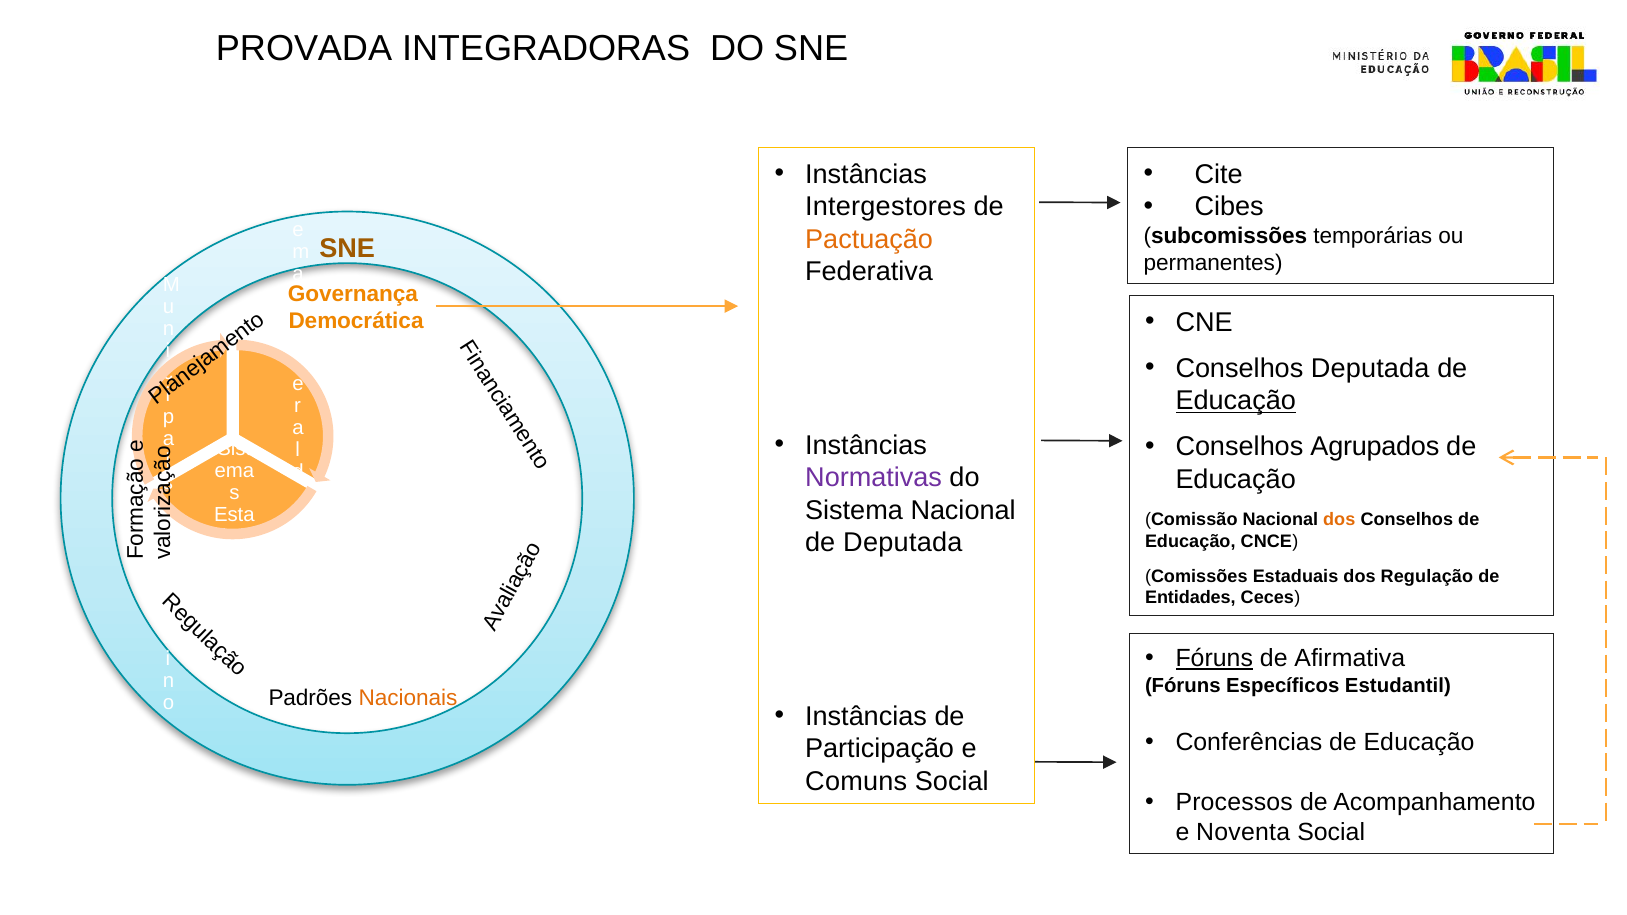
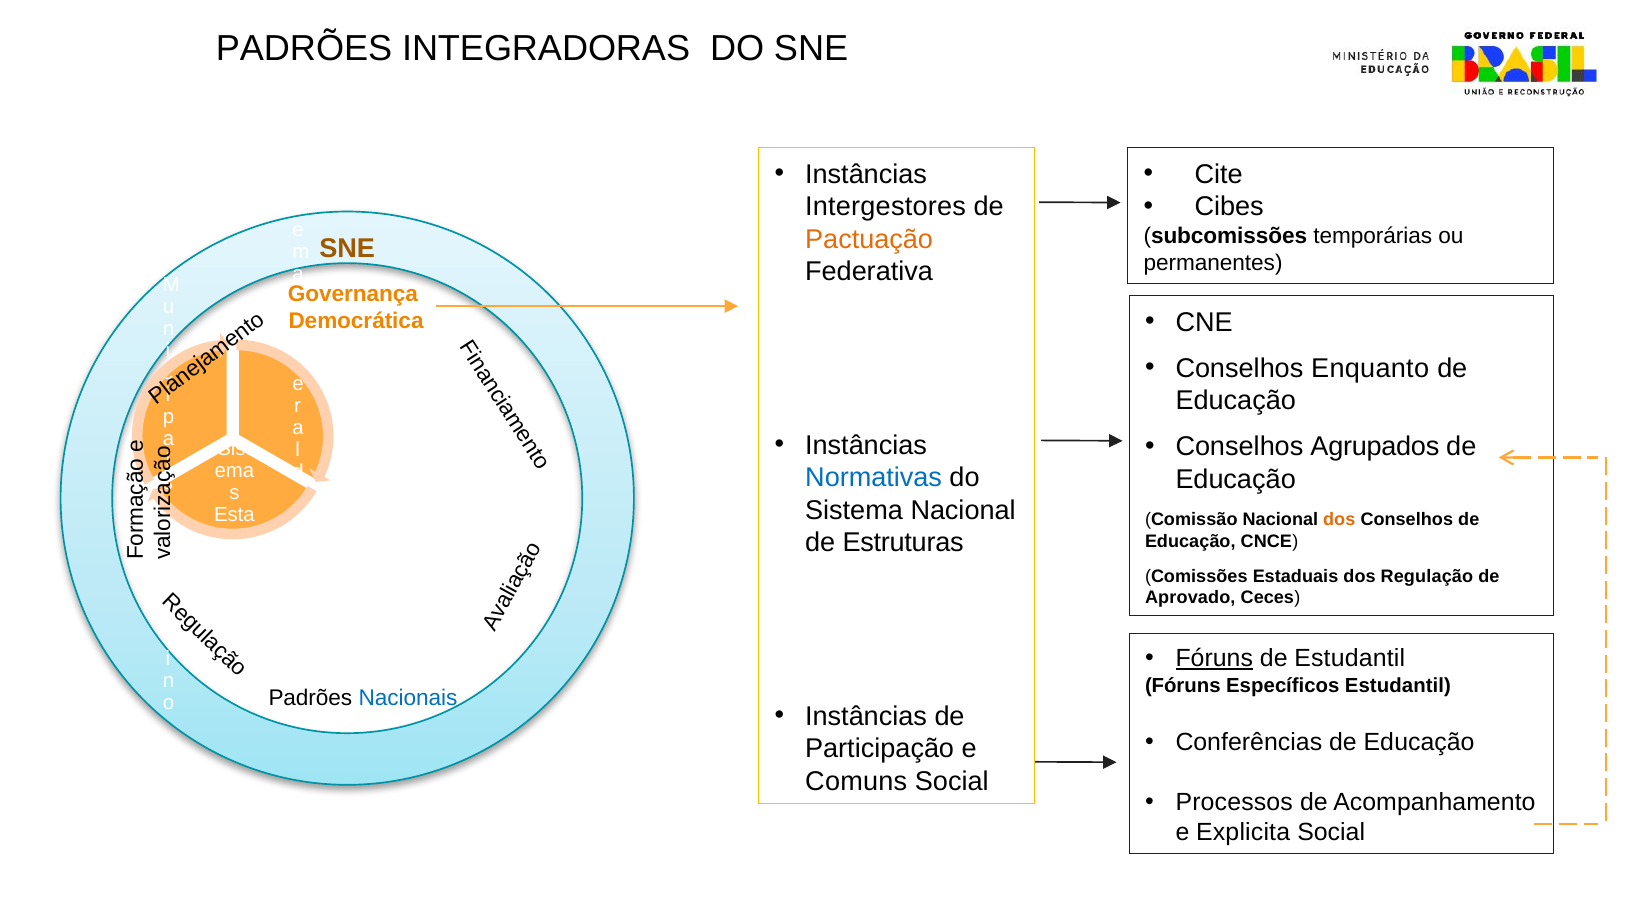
PROVADA: PROVADA -> PADRÕES (304, 49)
Conselhos Deputada: Deputada -> Enquanto (1370, 368)
Educação underline: present -> none (1236, 401)
Normativas colour: purple -> blue (874, 478)
de Deputada: Deputada -> Estruturas (903, 543)
Entidades: Entidades -> Aprovado (1190, 598)
de Afirmativa: Afirmativa -> Estudantil (1350, 659)
Nacionais colour: orange -> blue (408, 698)
Noventa: Noventa -> Explicita (1243, 832)
